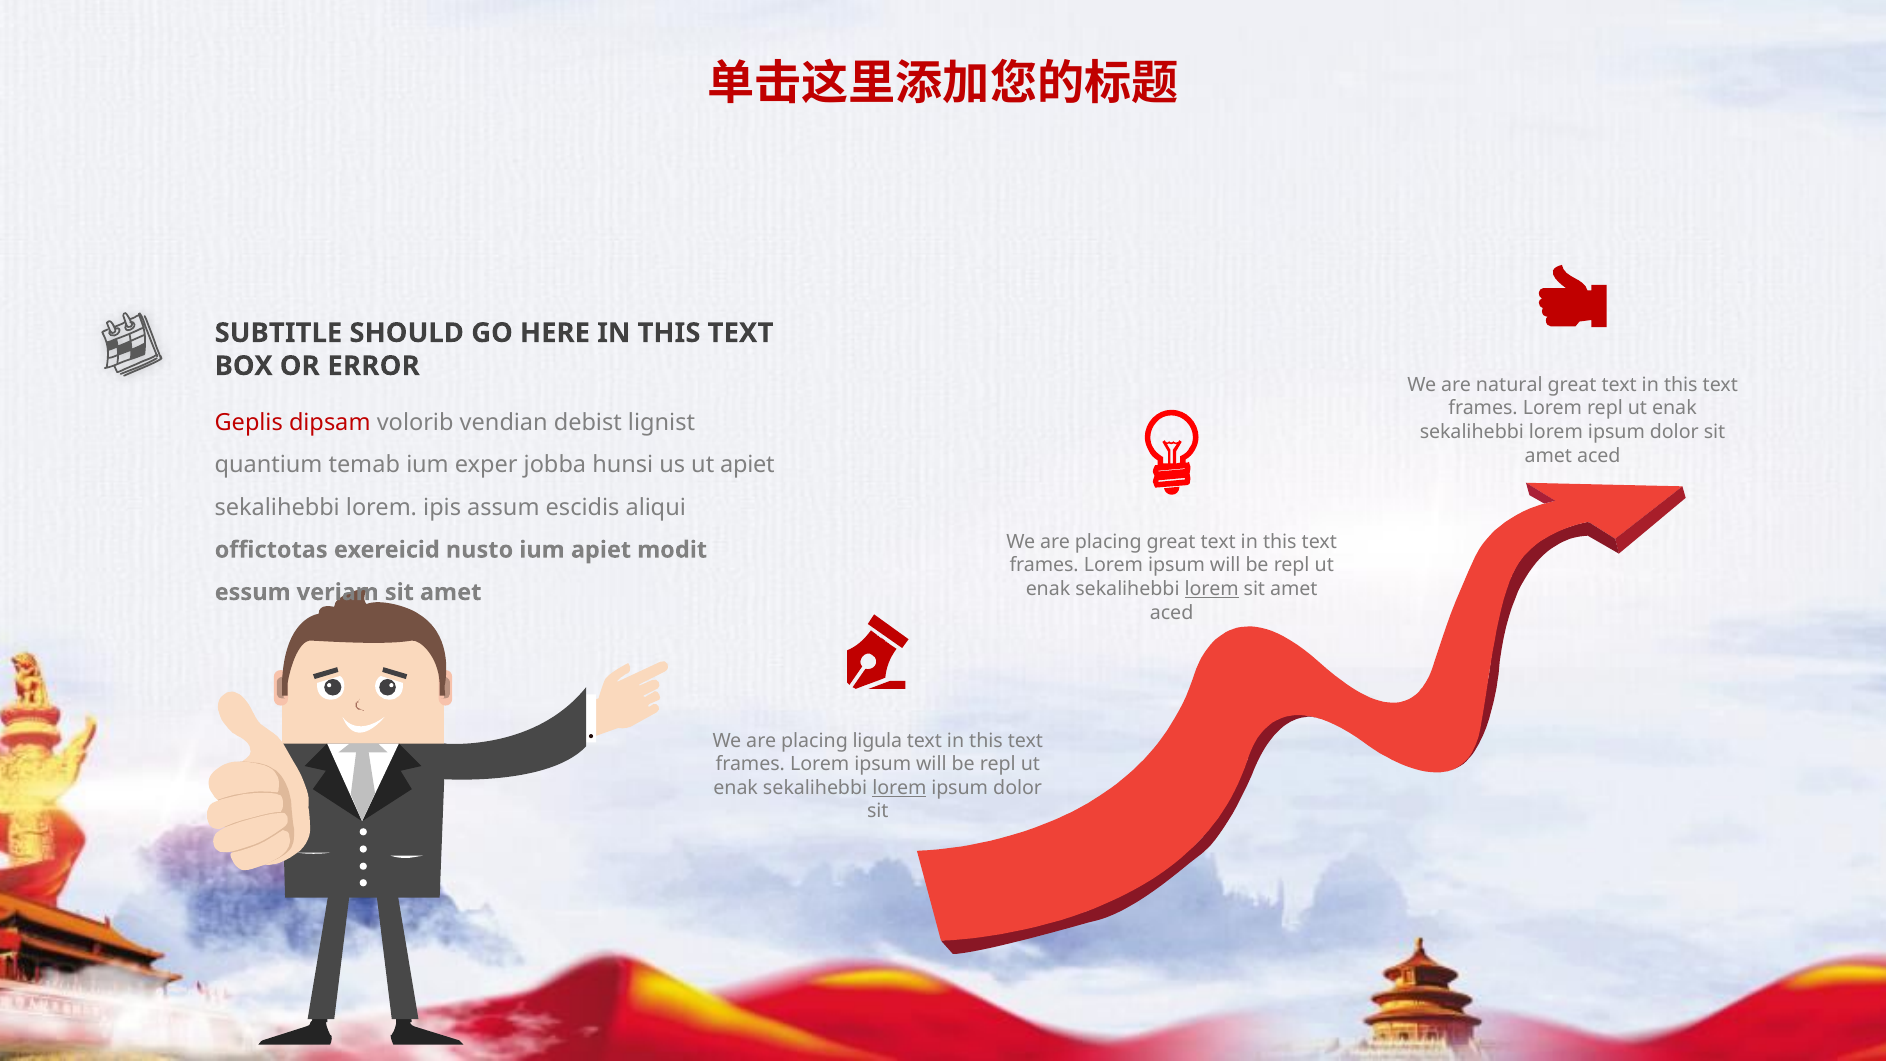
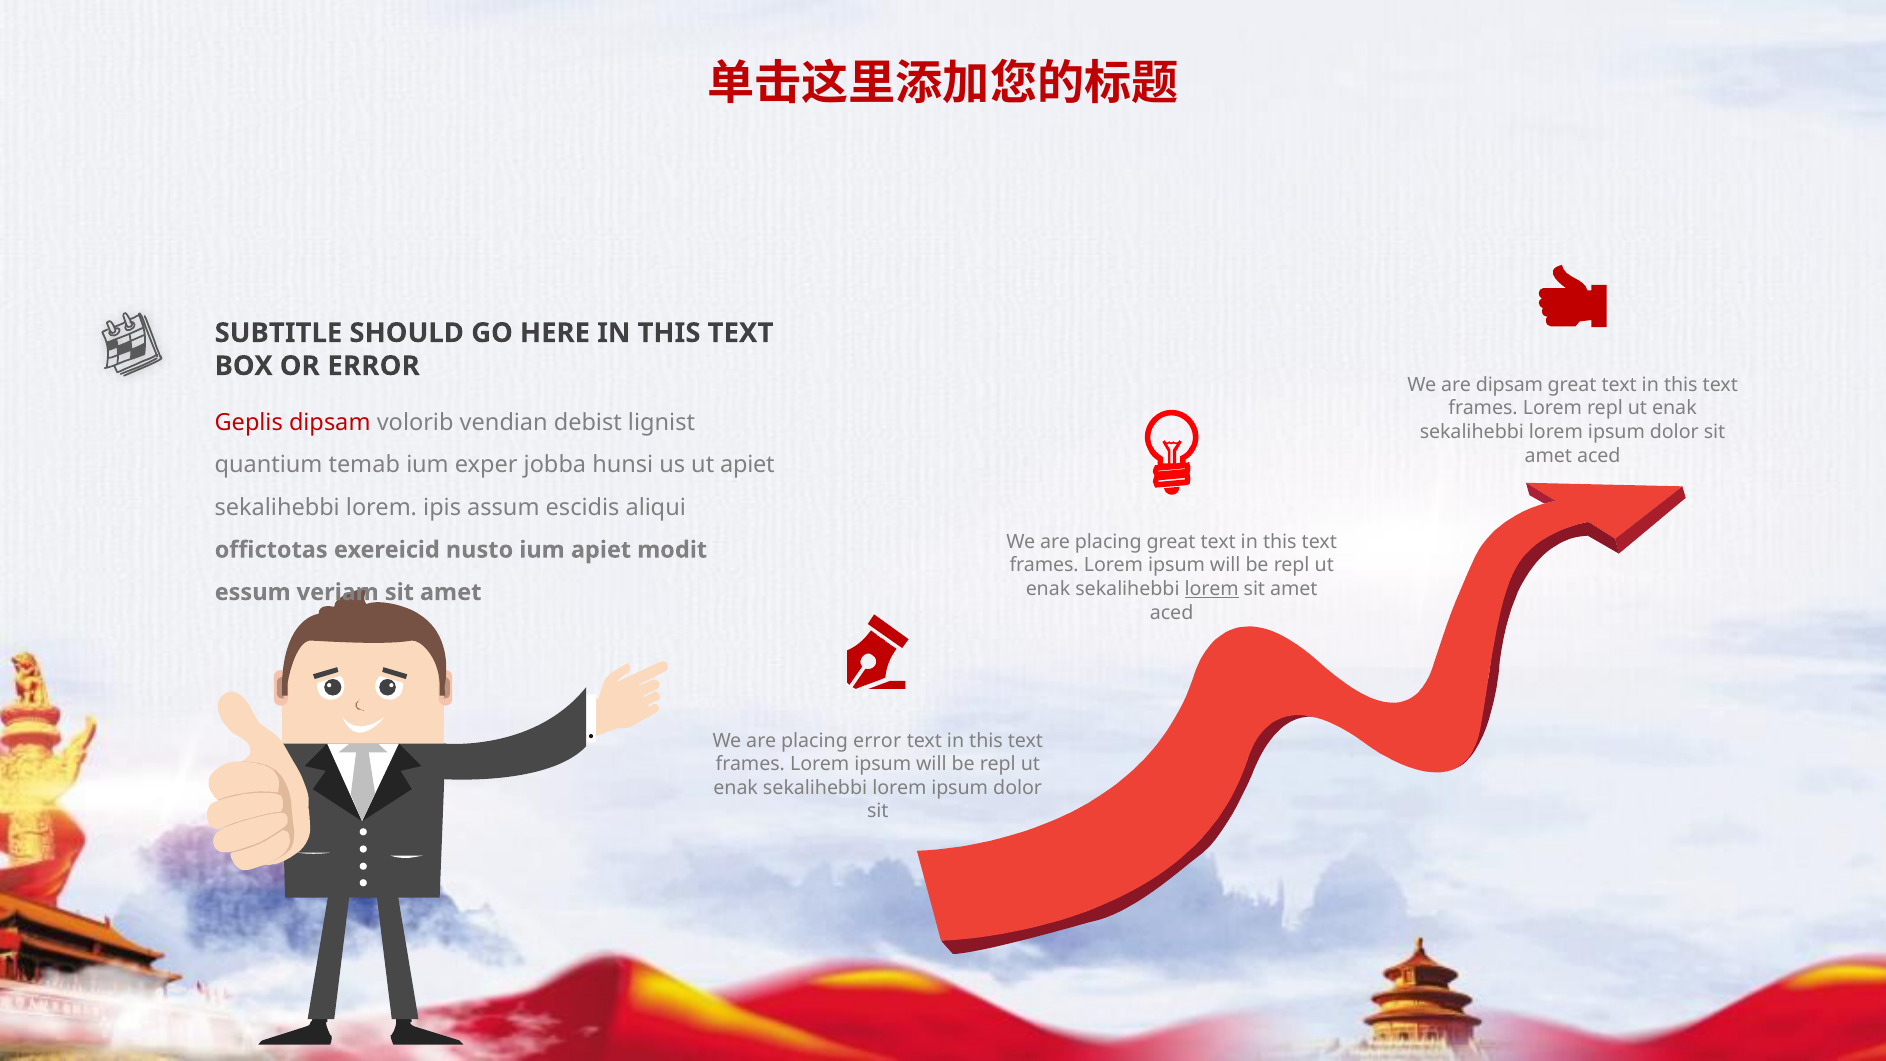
are natural: natural -> dipsam (1509, 385)
placing ligula: ligula -> error (877, 741)
lorem underline: present -> none (899, 788)
